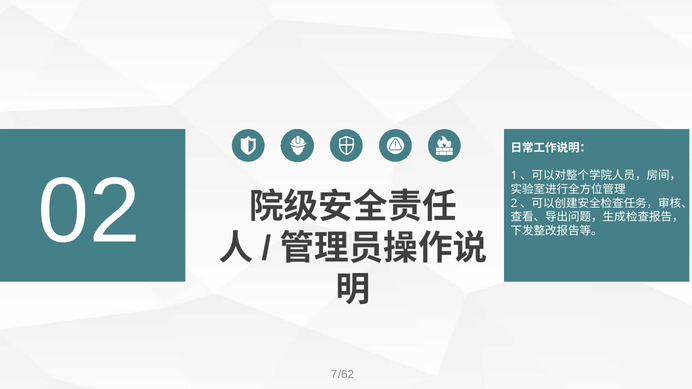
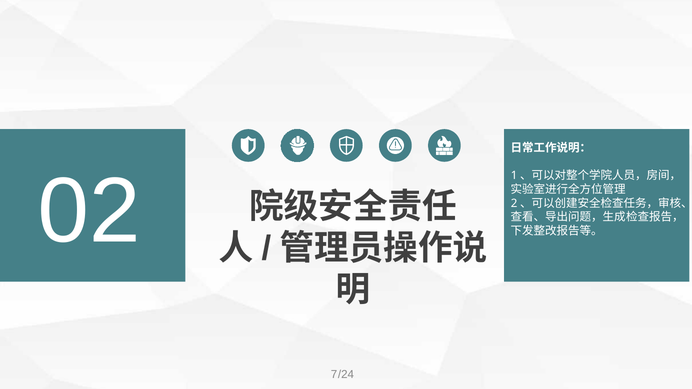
/62: /62 -> /24 (346, 374)
